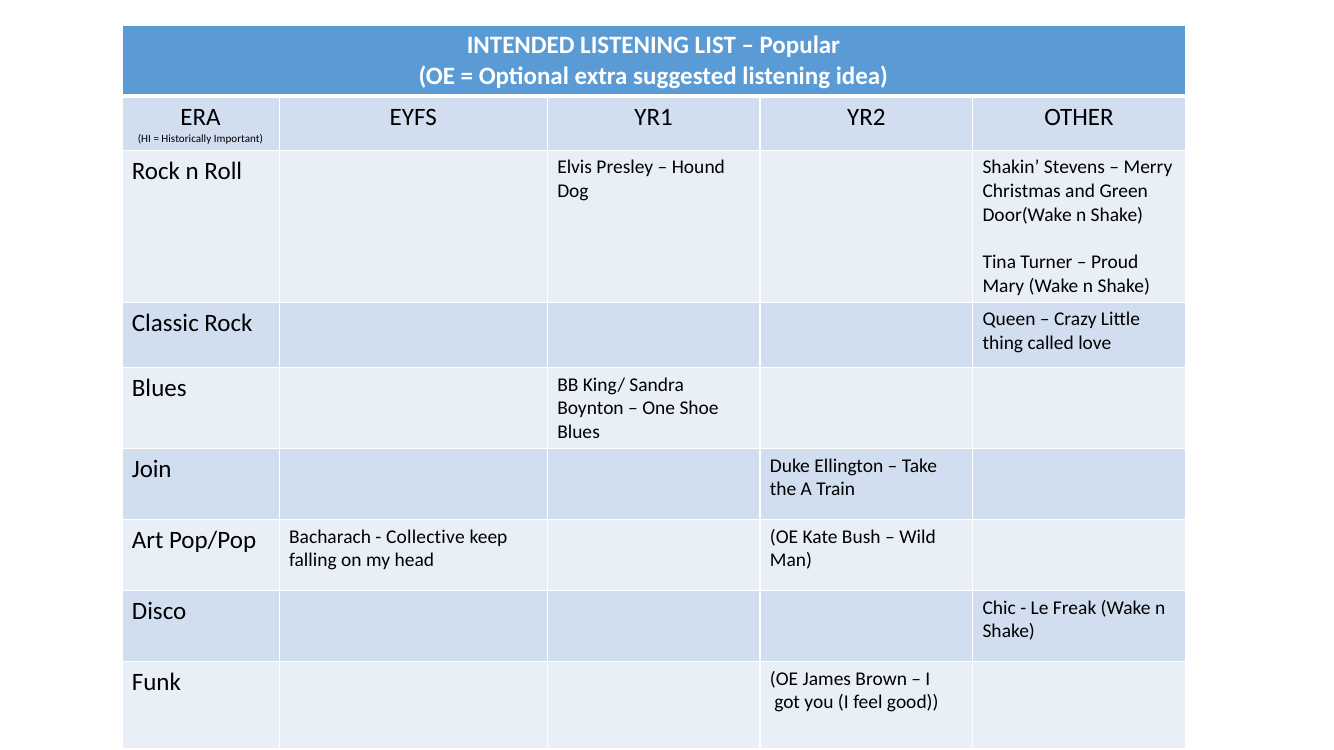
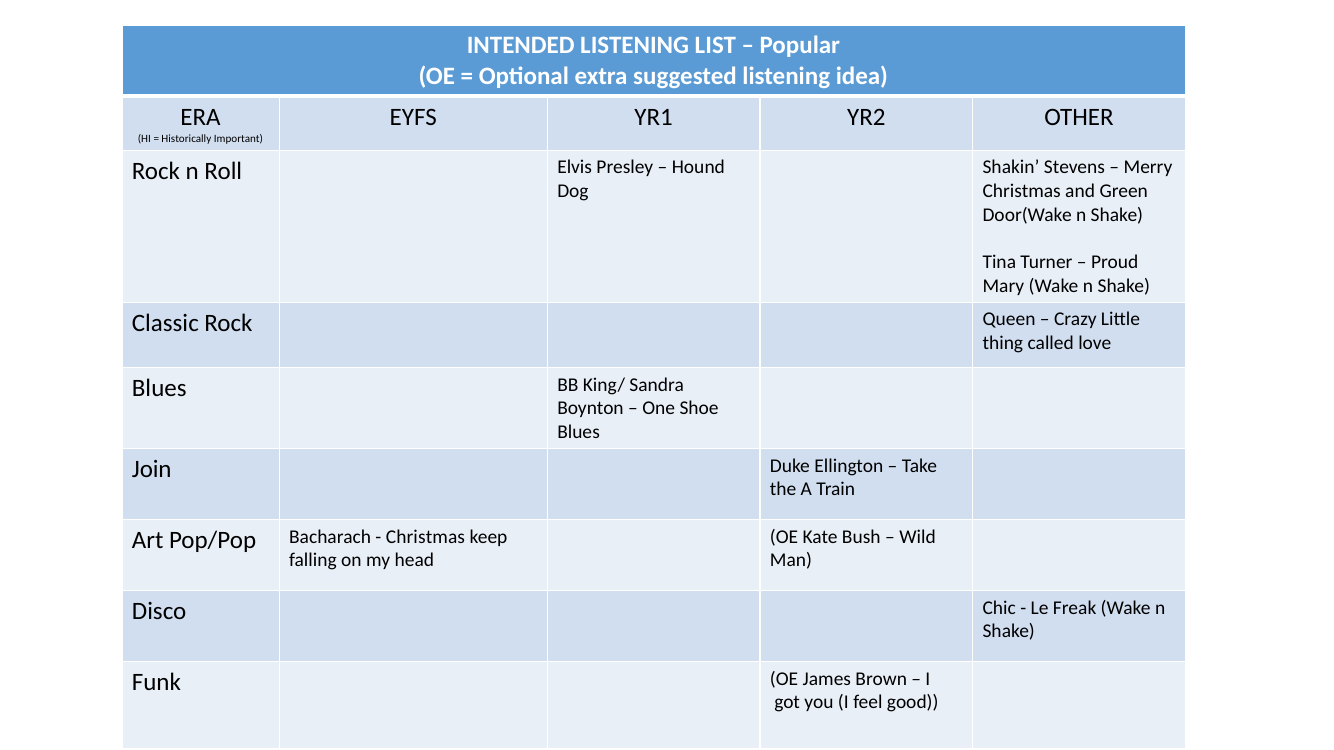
Collective: Collective -> Christmas (425, 537)
